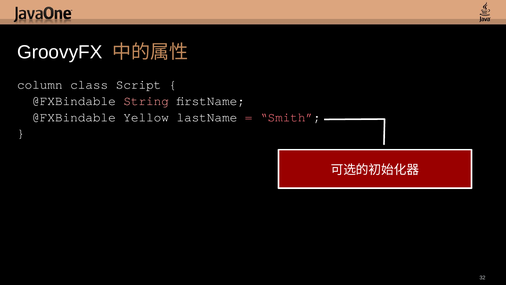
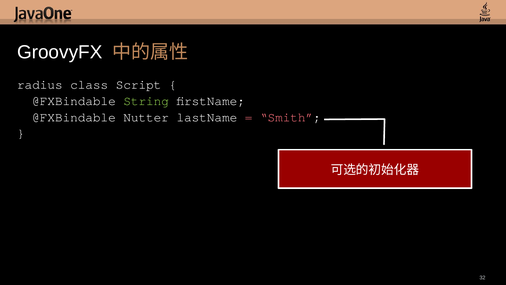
column: column -> radius (40, 85)
String colour: pink -> light green (146, 101)
Yellow: Yellow -> Nutter (146, 117)
